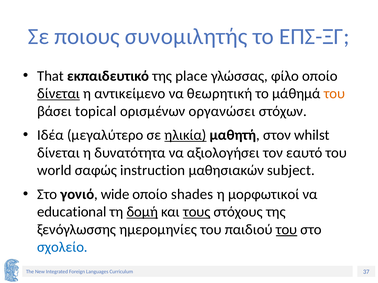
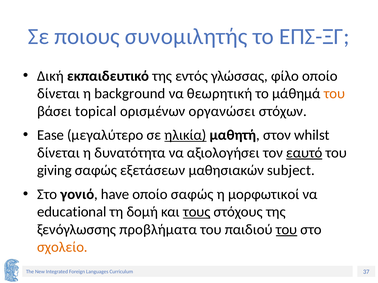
That: That -> Δική (50, 76)
place: place -> εντός (192, 76)
δίνεται underline: present -> none (59, 94)
αντικείμενο: αντικείμενο -> background (130, 94)
Ιδέα: Ιδέα -> Ease (51, 135)
εαυτό underline: none -> present (304, 153)
world: world -> giving (54, 171)
instruction: instruction -> εξετάσεων (153, 171)
wide: wide -> have (115, 195)
οποίο shades: shades -> σαφώς (192, 195)
δομή underline: present -> none (142, 212)
ημερομηνίες: ημερομηνίες -> προβλήματα (158, 230)
σχολείο colour: blue -> orange (62, 248)
